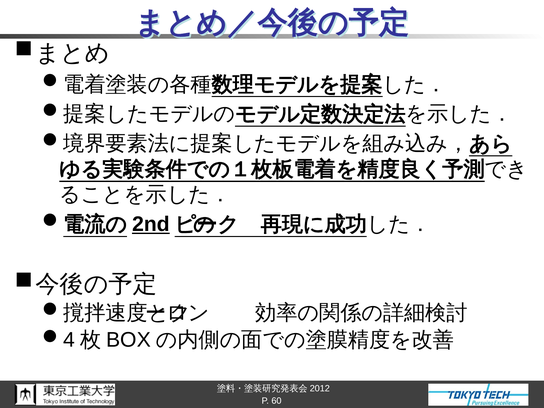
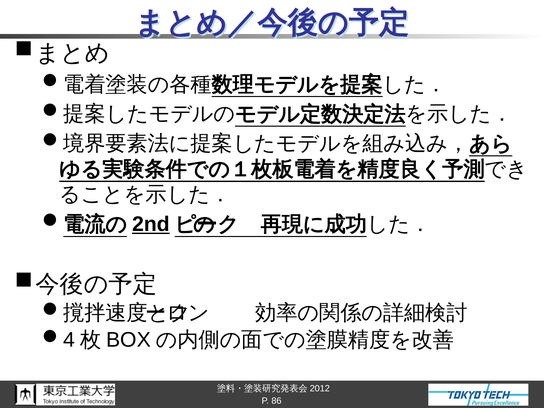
60: 60 -> 86 (277, 401)
